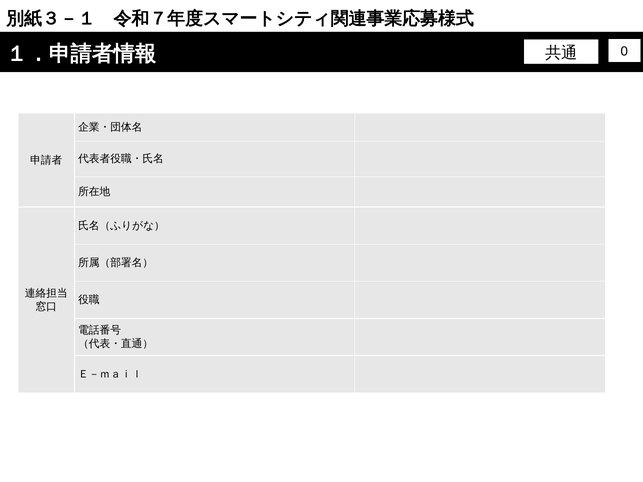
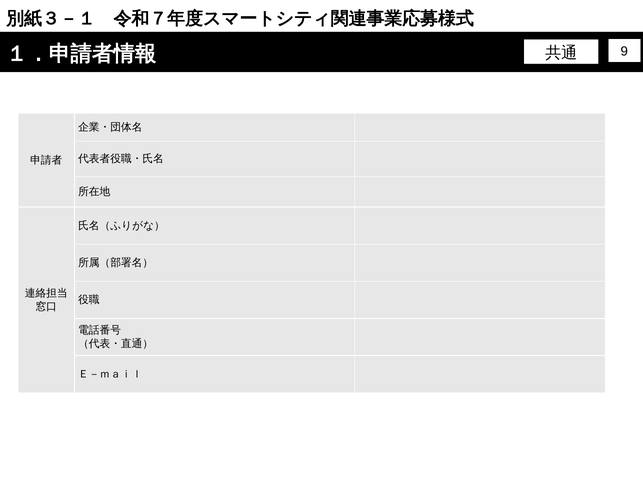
0: 0 -> 9 (624, 51)
